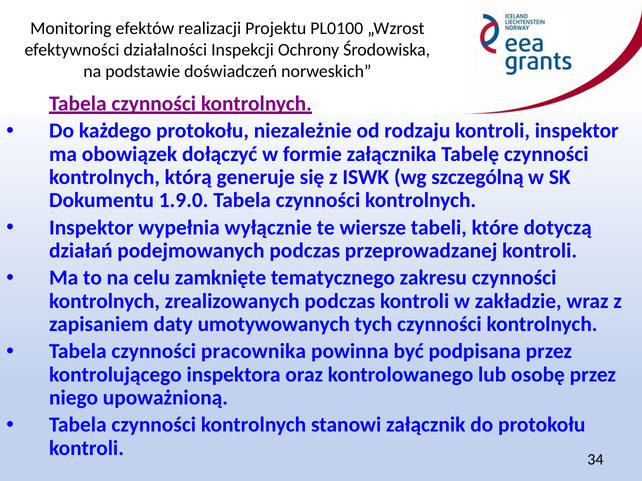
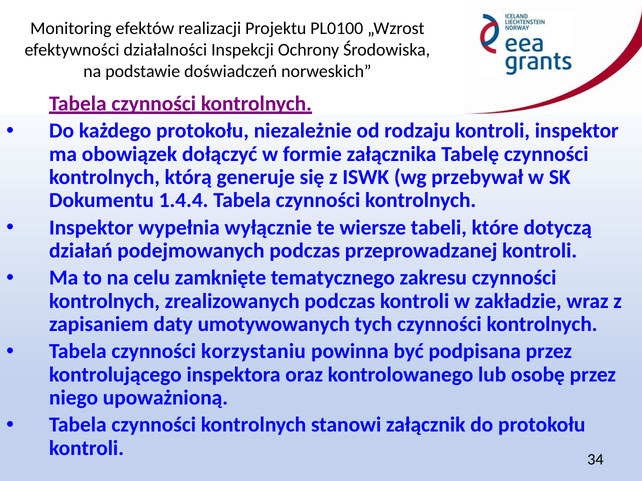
szczególną: szczególną -> przebywał (477, 177)
1.9.0: 1.9.0 -> 1.4.4 (184, 200)
pracownika: pracownika -> korzystaniu (253, 352)
